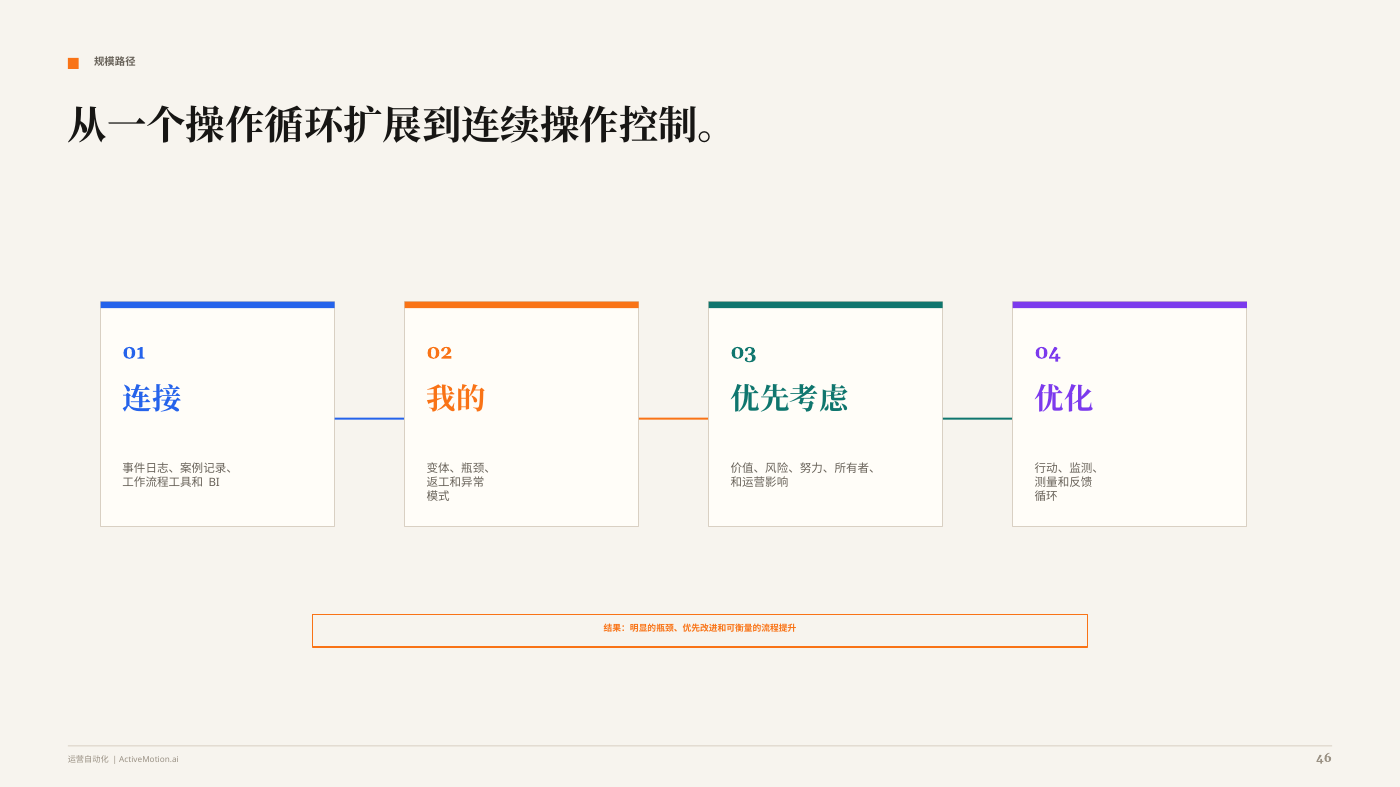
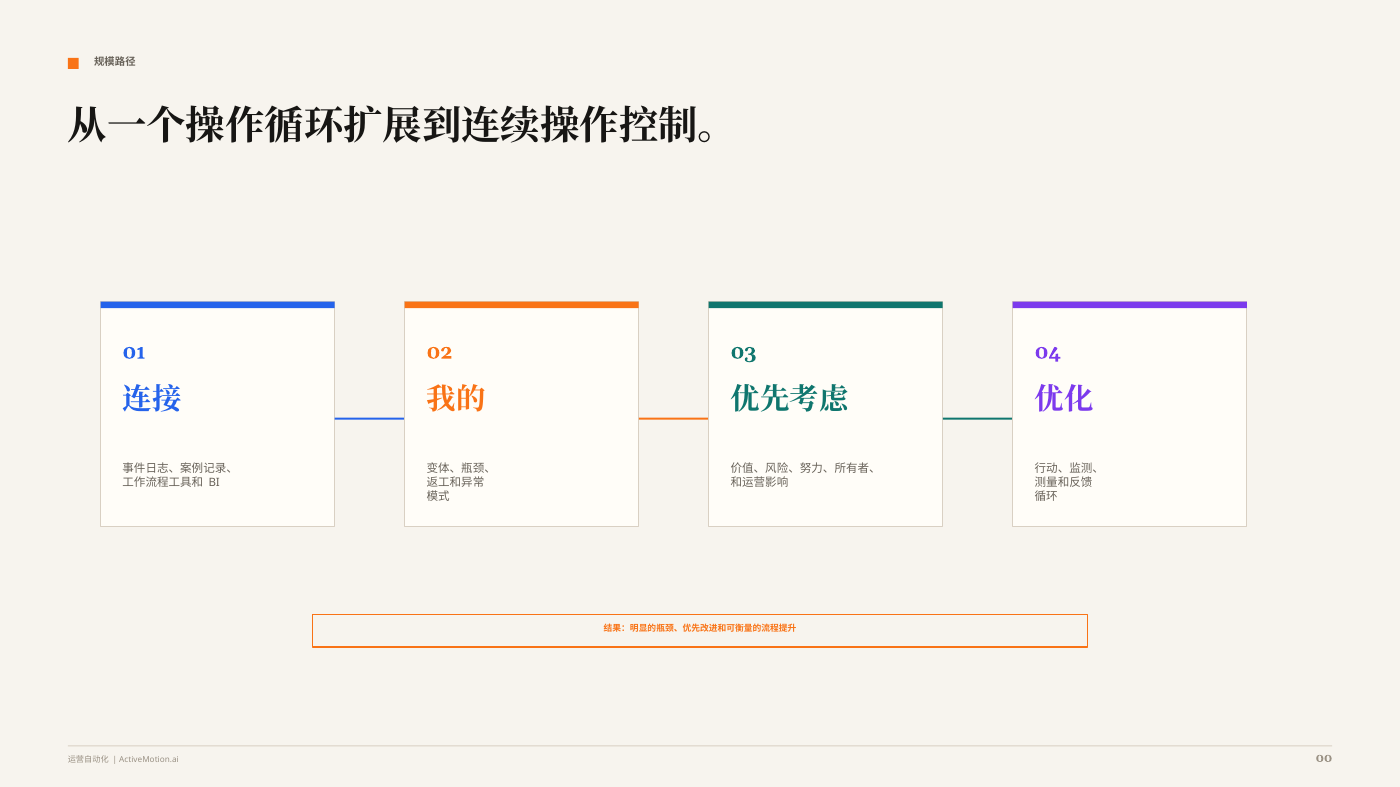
46: 46 -> 00 (1324, 758)
